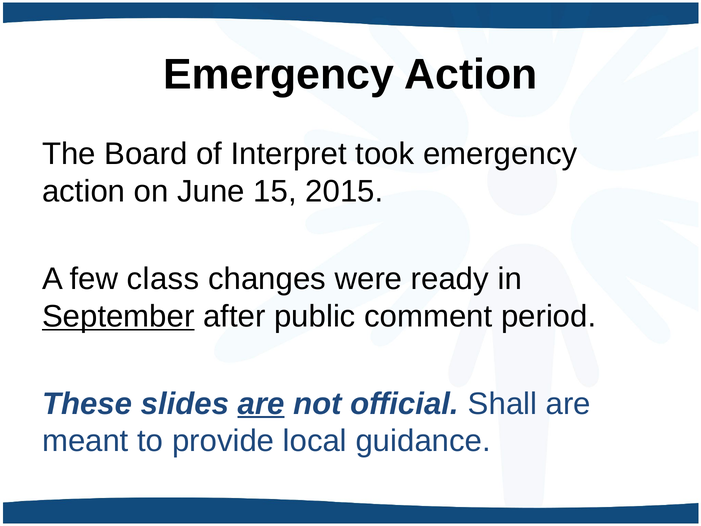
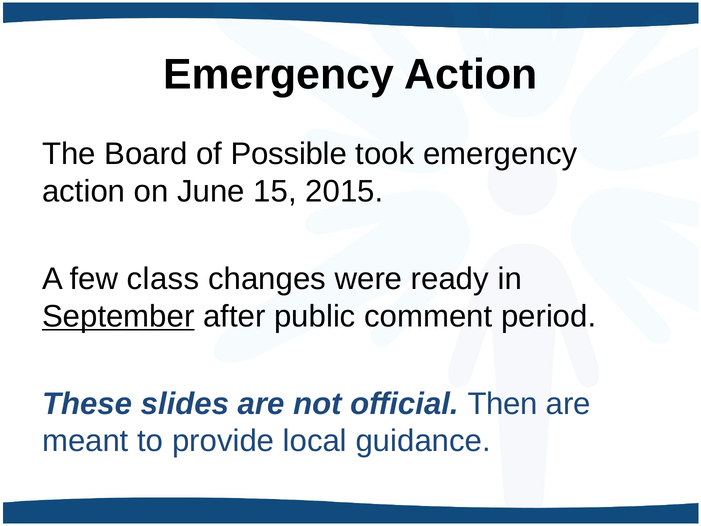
Interpret: Interpret -> Possible (289, 154)
are underline: present -> none (261, 404)
Shall: Shall -> Then (503, 404)
